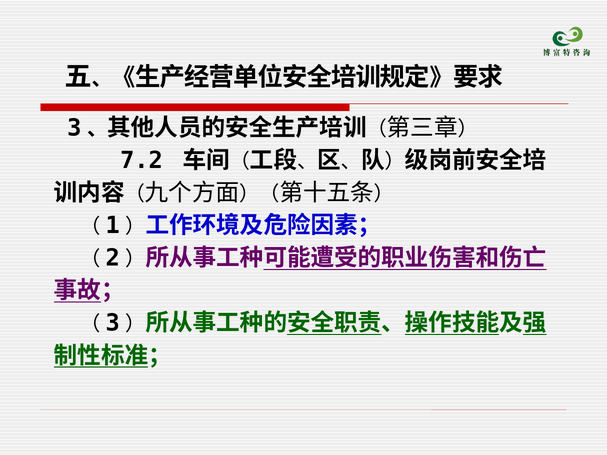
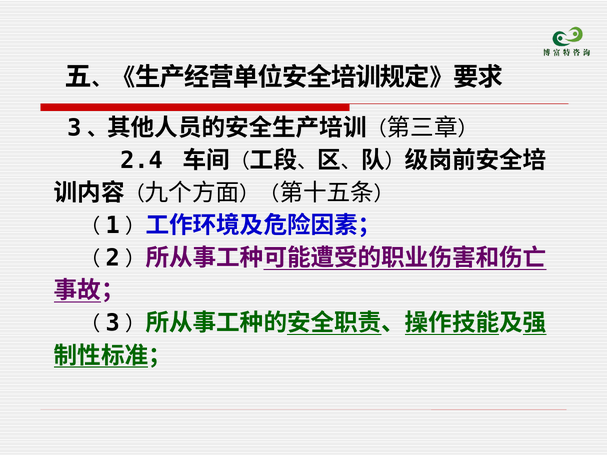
7.2: 7.2 -> 2.4 (141, 160)
